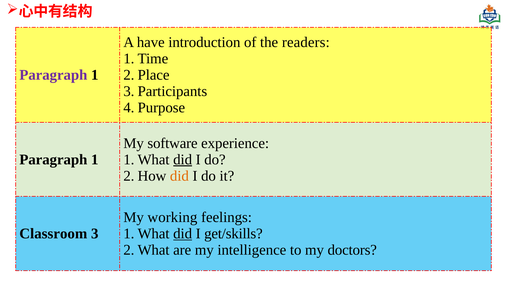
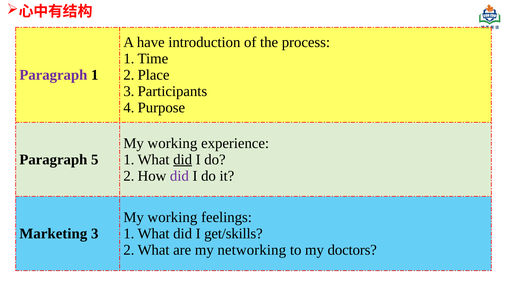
readers: readers -> process (306, 42)
software: software -> working (172, 143)
1: 1 -> 5 (95, 160)
did colour: orange -> purple (179, 176)
Classroom: Classroom -> Marketing (53, 234)
did underline: present -> none (183, 234)
intelligence: intelligence -> networking (252, 250)
